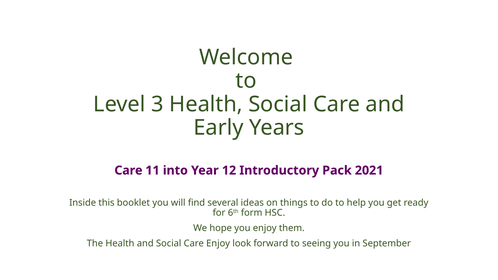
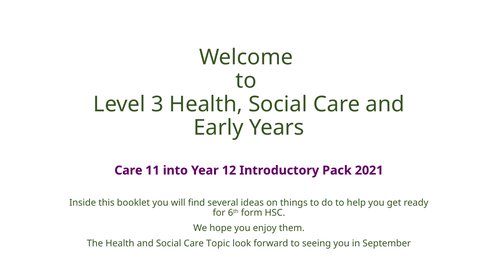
Care Enjoy: Enjoy -> Topic (218, 243)
